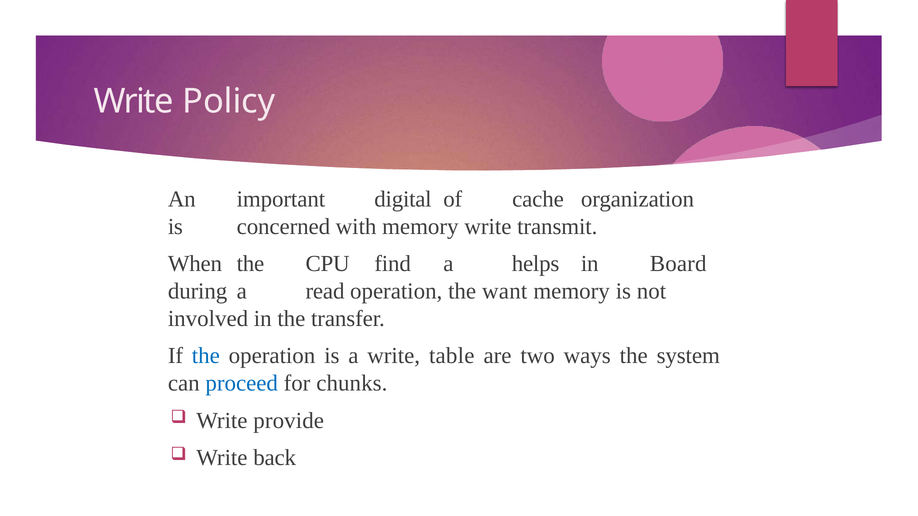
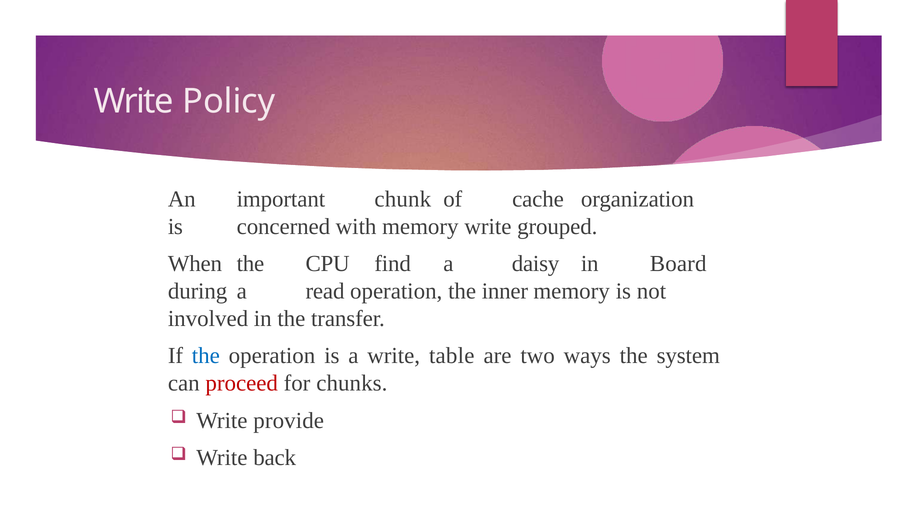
digital: digital -> chunk (403, 199)
transmit: transmit -> grouped (557, 227)
helps: helps -> daisy (536, 264)
want: want -> inner (505, 291)
proceed colour: blue -> red (242, 384)
